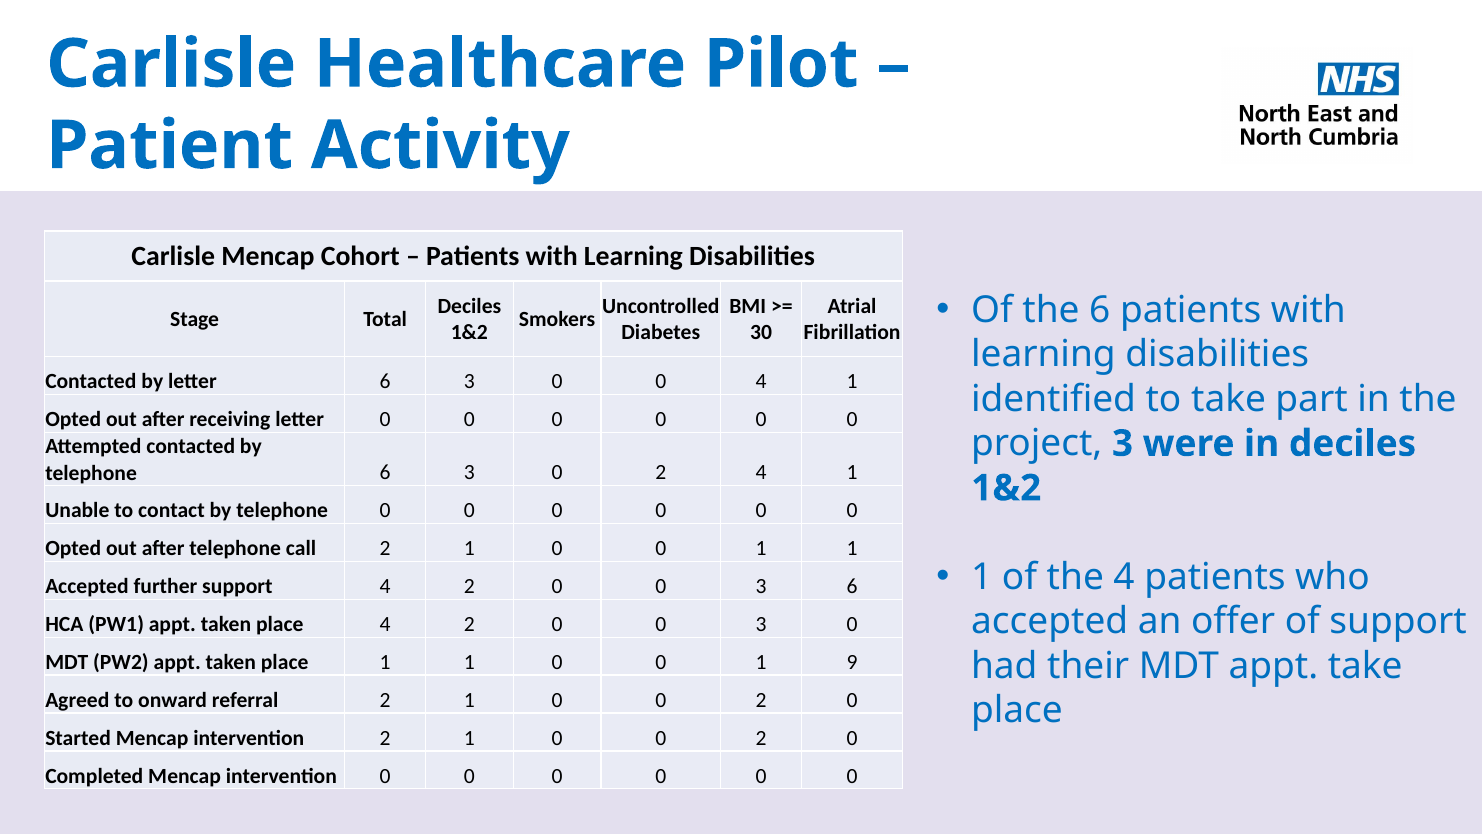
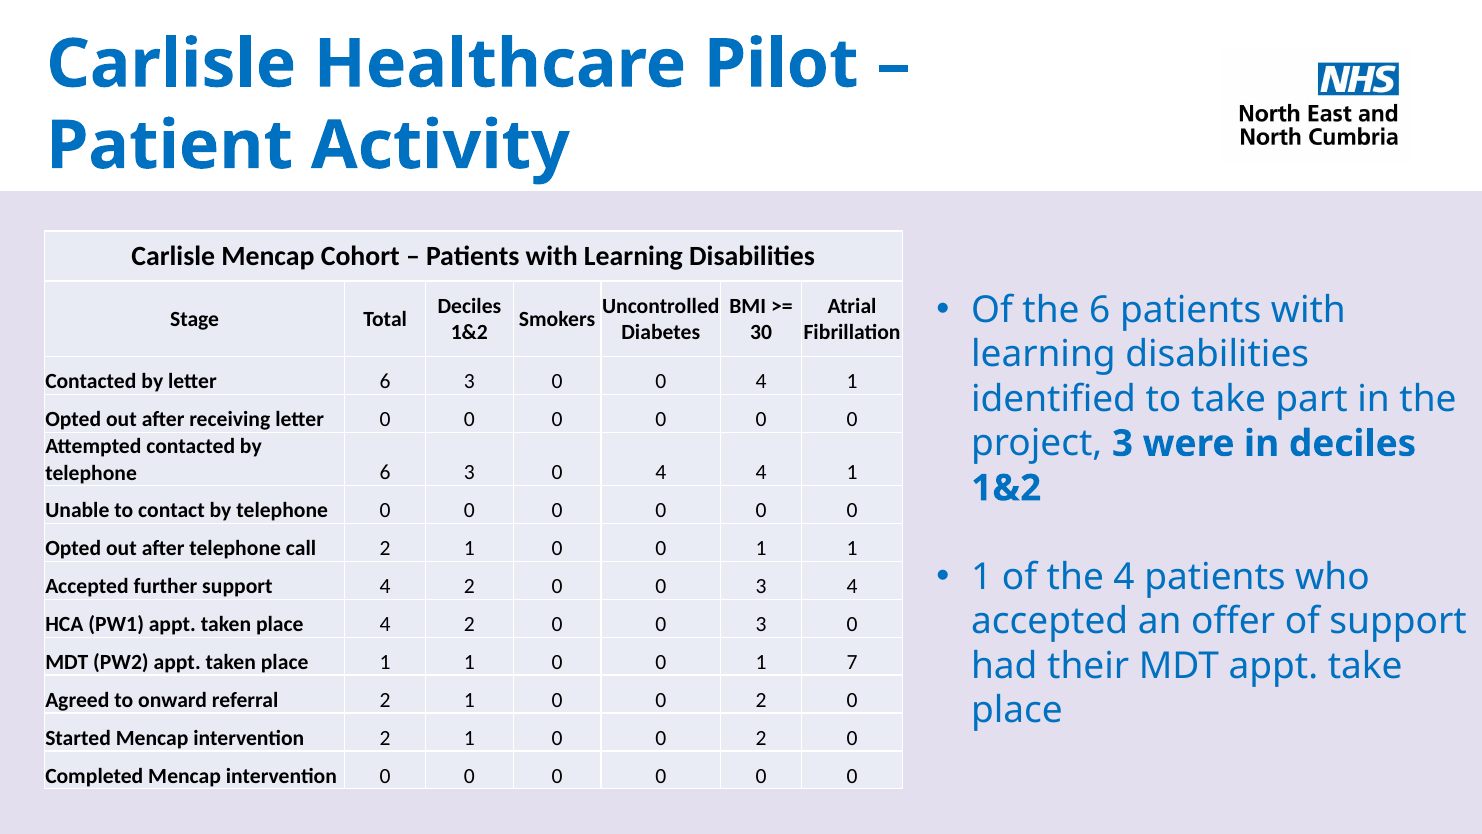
3 0 2: 2 -> 4 (661, 472)
3 6: 6 -> 4 (852, 586)
9: 9 -> 7 (852, 662)
